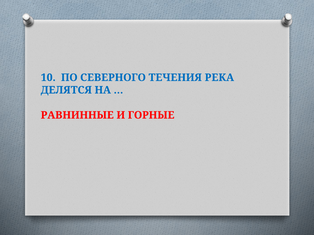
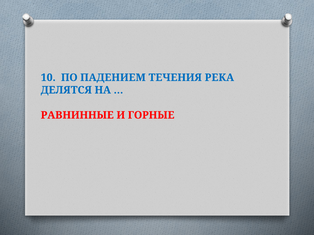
СЕВЕРНОГО: СЕВЕРНОГО -> ПАДЕНИЕМ (113, 78)
